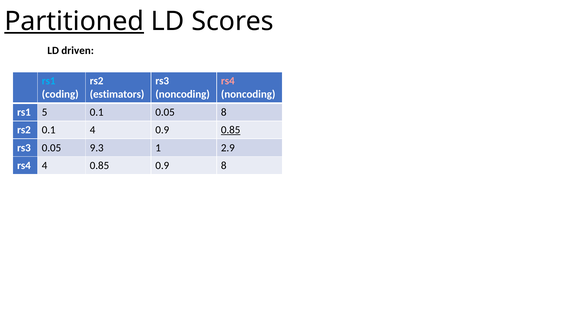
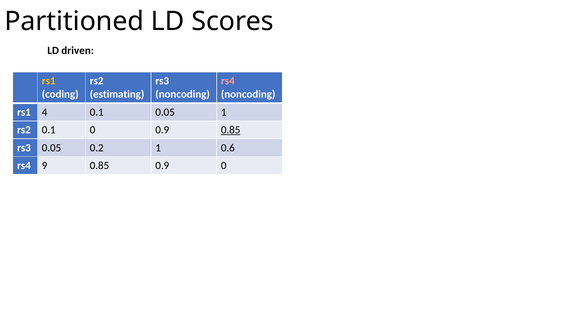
Partitioned underline: present -> none (74, 21)
rs1 colour: light blue -> yellow (49, 81)
estimators: estimators -> estimating (117, 94)
5: 5 -> 4 (45, 112)
0.05 8: 8 -> 1 (224, 112)
0.1 4: 4 -> 0 (93, 130)
9.3: 9.3 -> 0.2 (97, 148)
2.9: 2.9 -> 0.6 (228, 148)
rs4 4: 4 -> 9 (45, 165)
0.9 8: 8 -> 0 (224, 165)
